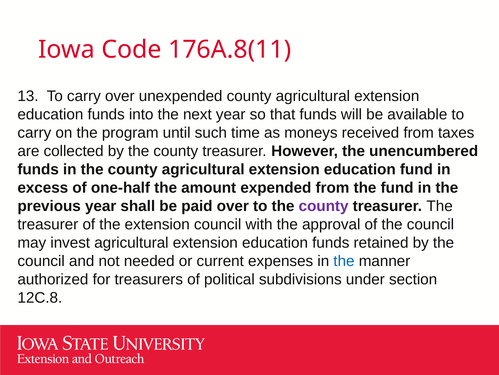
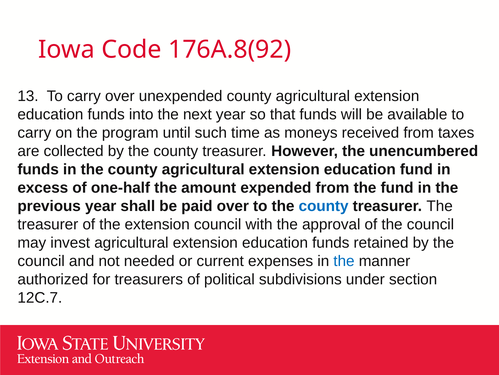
176A.8(11: 176A.8(11 -> 176A.8(92 (230, 50)
county colour: purple -> blue (324, 206)
12C.8: 12C.8 -> 12C.7 (40, 297)
